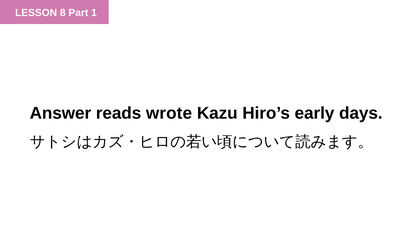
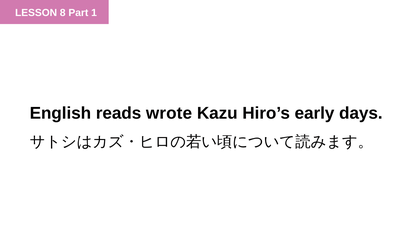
Answer: Answer -> English (60, 113)
